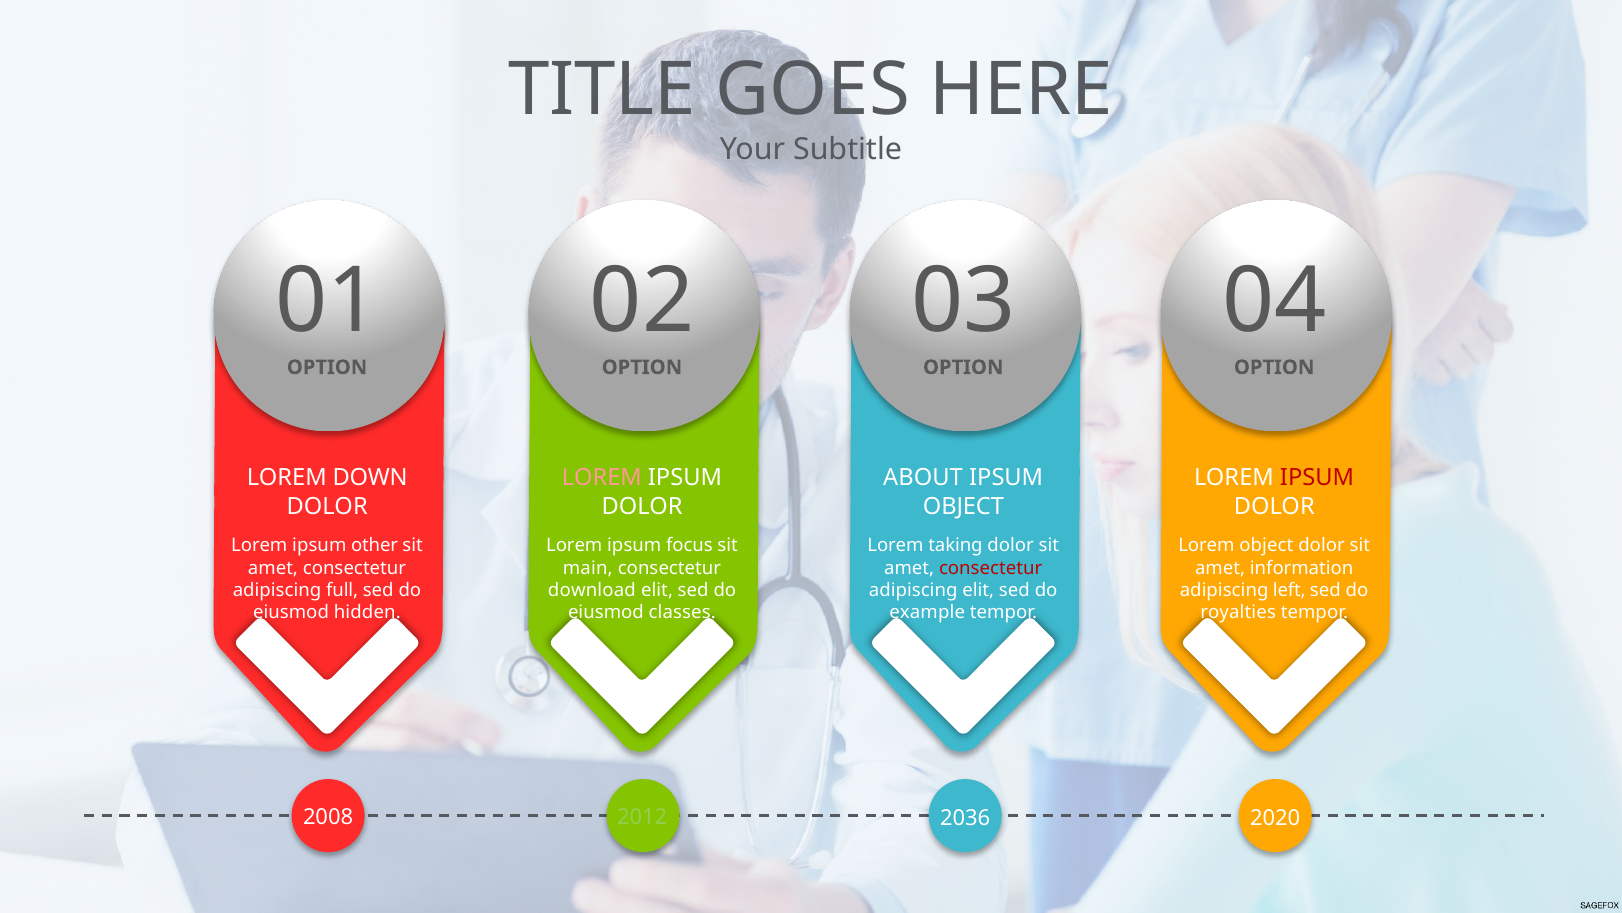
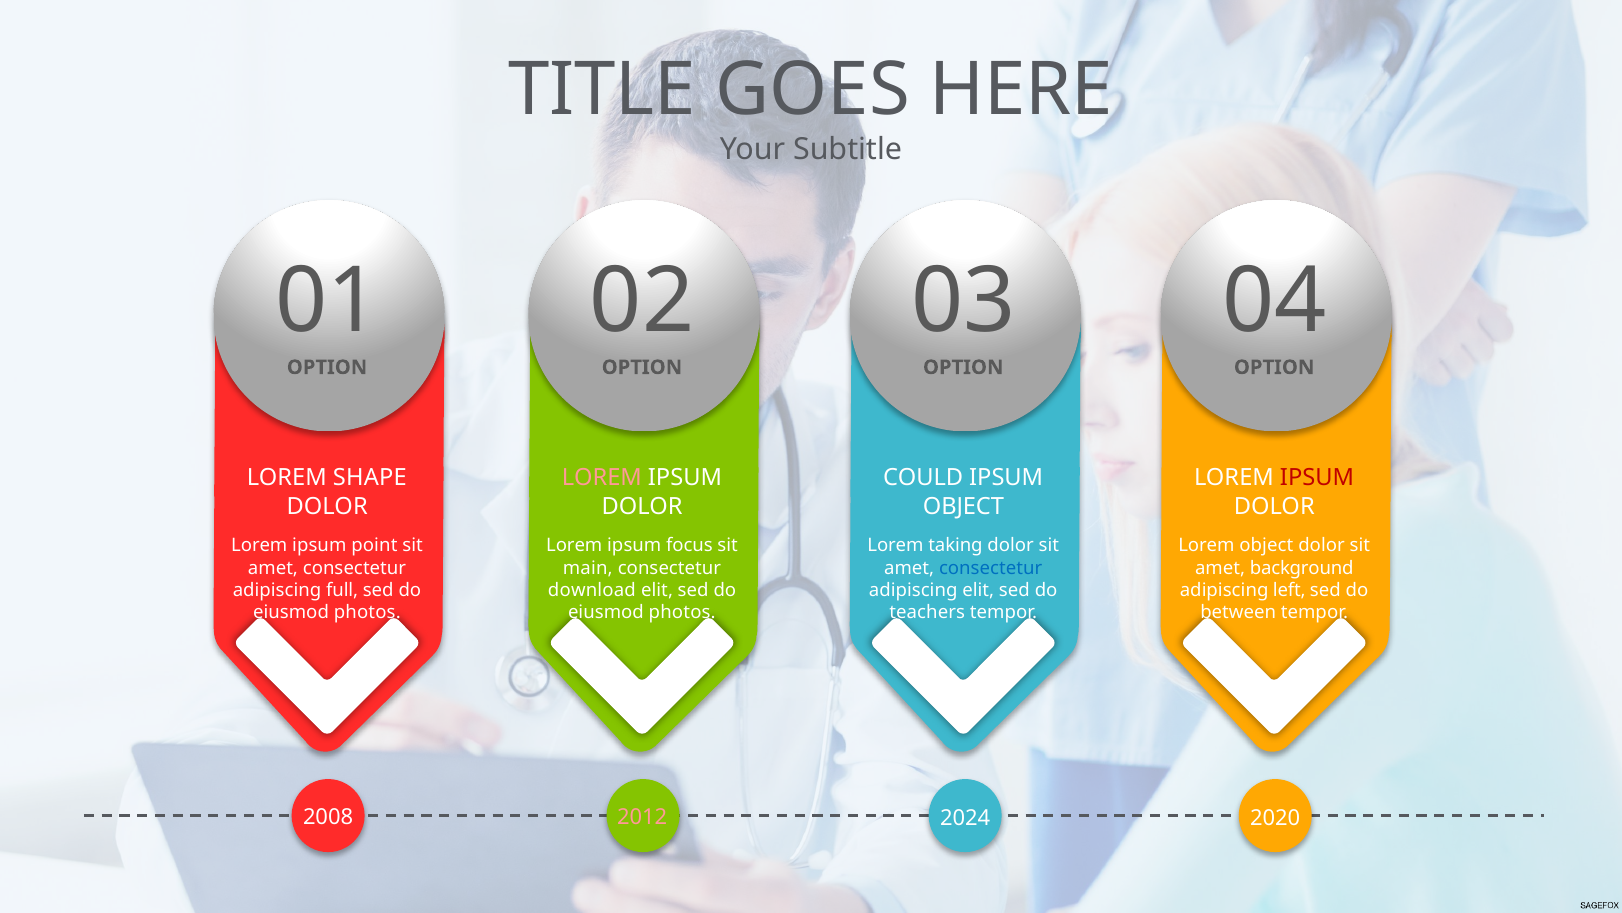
DOWN: DOWN -> SHAPE (370, 478)
ABOUT: ABOUT -> COULD (923, 478)
other: other -> point (374, 545)
consectetur colour: red -> blue (991, 568)
information: information -> background (1302, 568)
hidden: hidden -> photos (367, 612)
classes: classes -> photos (682, 612)
example: example -> teachers (927, 612)
royalties: royalties -> between (1238, 612)
2012 colour: light green -> pink (642, 816)
2036: 2036 -> 2024 (965, 818)
